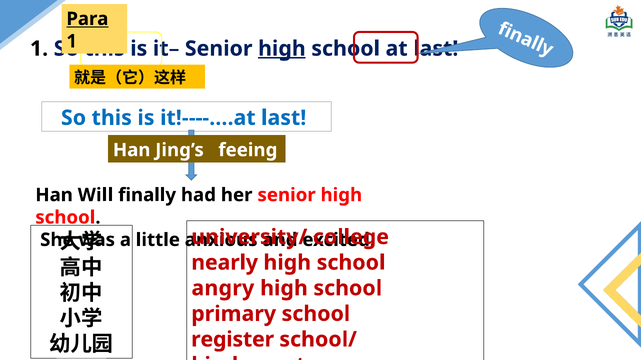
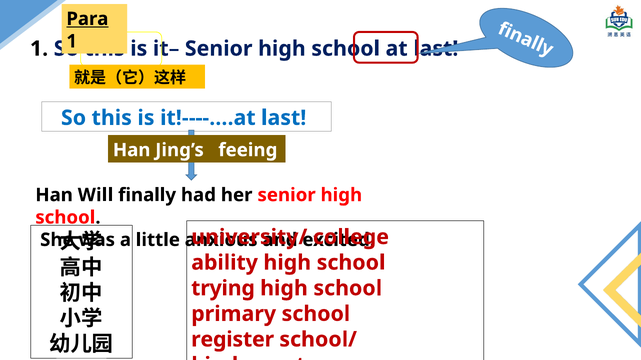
high underline: present -> none (282, 49)
nearly: nearly -> ability (225, 263)
angry: angry -> trying (223, 289)
